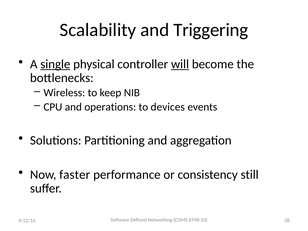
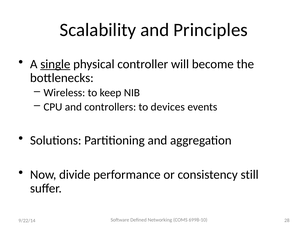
Triggering: Triggering -> Principles (211, 30)
will underline: present -> none (180, 64)
operations: operations -> controllers (110, 107)
faster: faster -> divide (75, 175)
